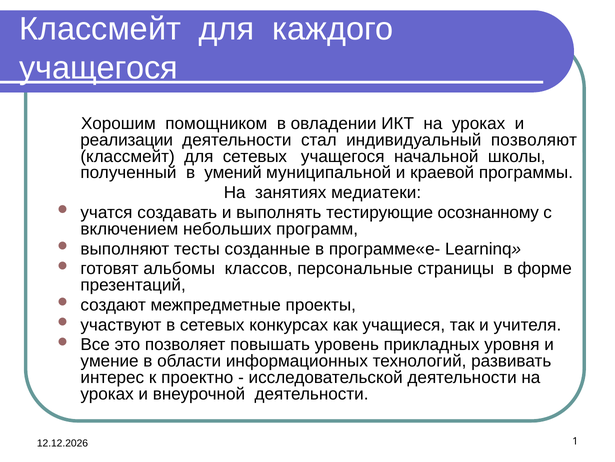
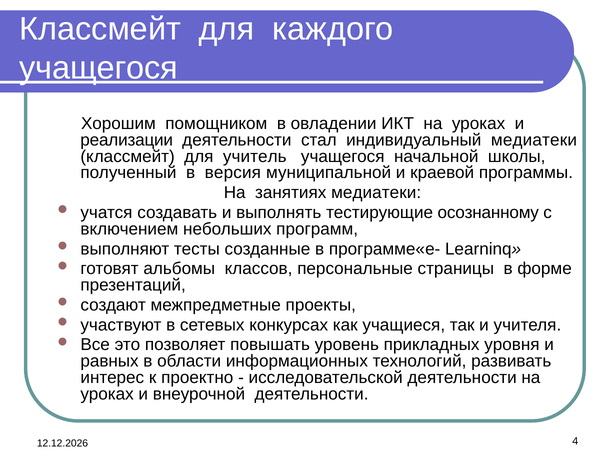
индивидуальный позволяют: позволяют -> медиатеки (534, 140)
для сетевых: сетевых -> учитель (255, 156)
умений: умений -> версия (233, 173)
умение: умение -> равных (110, 361)
1: 1 -> 4 (575, 441)
